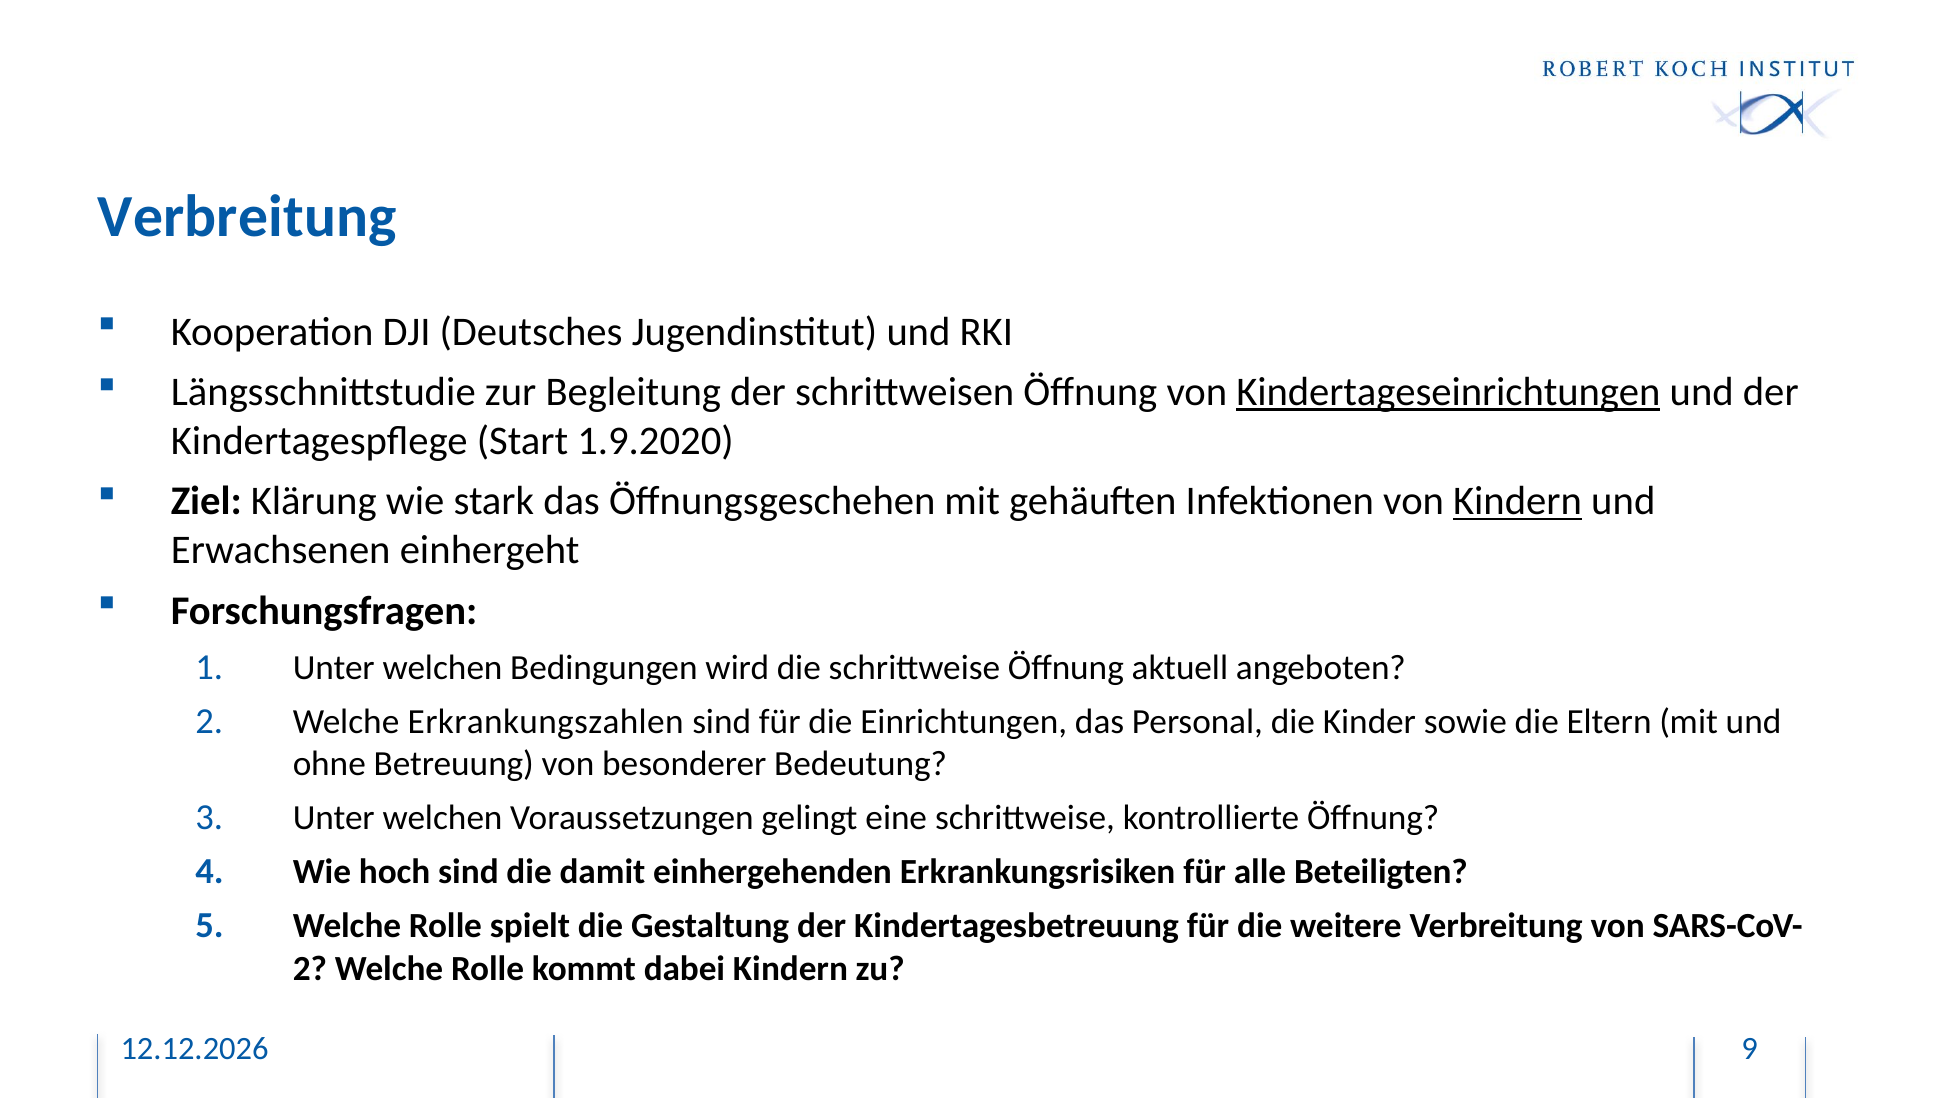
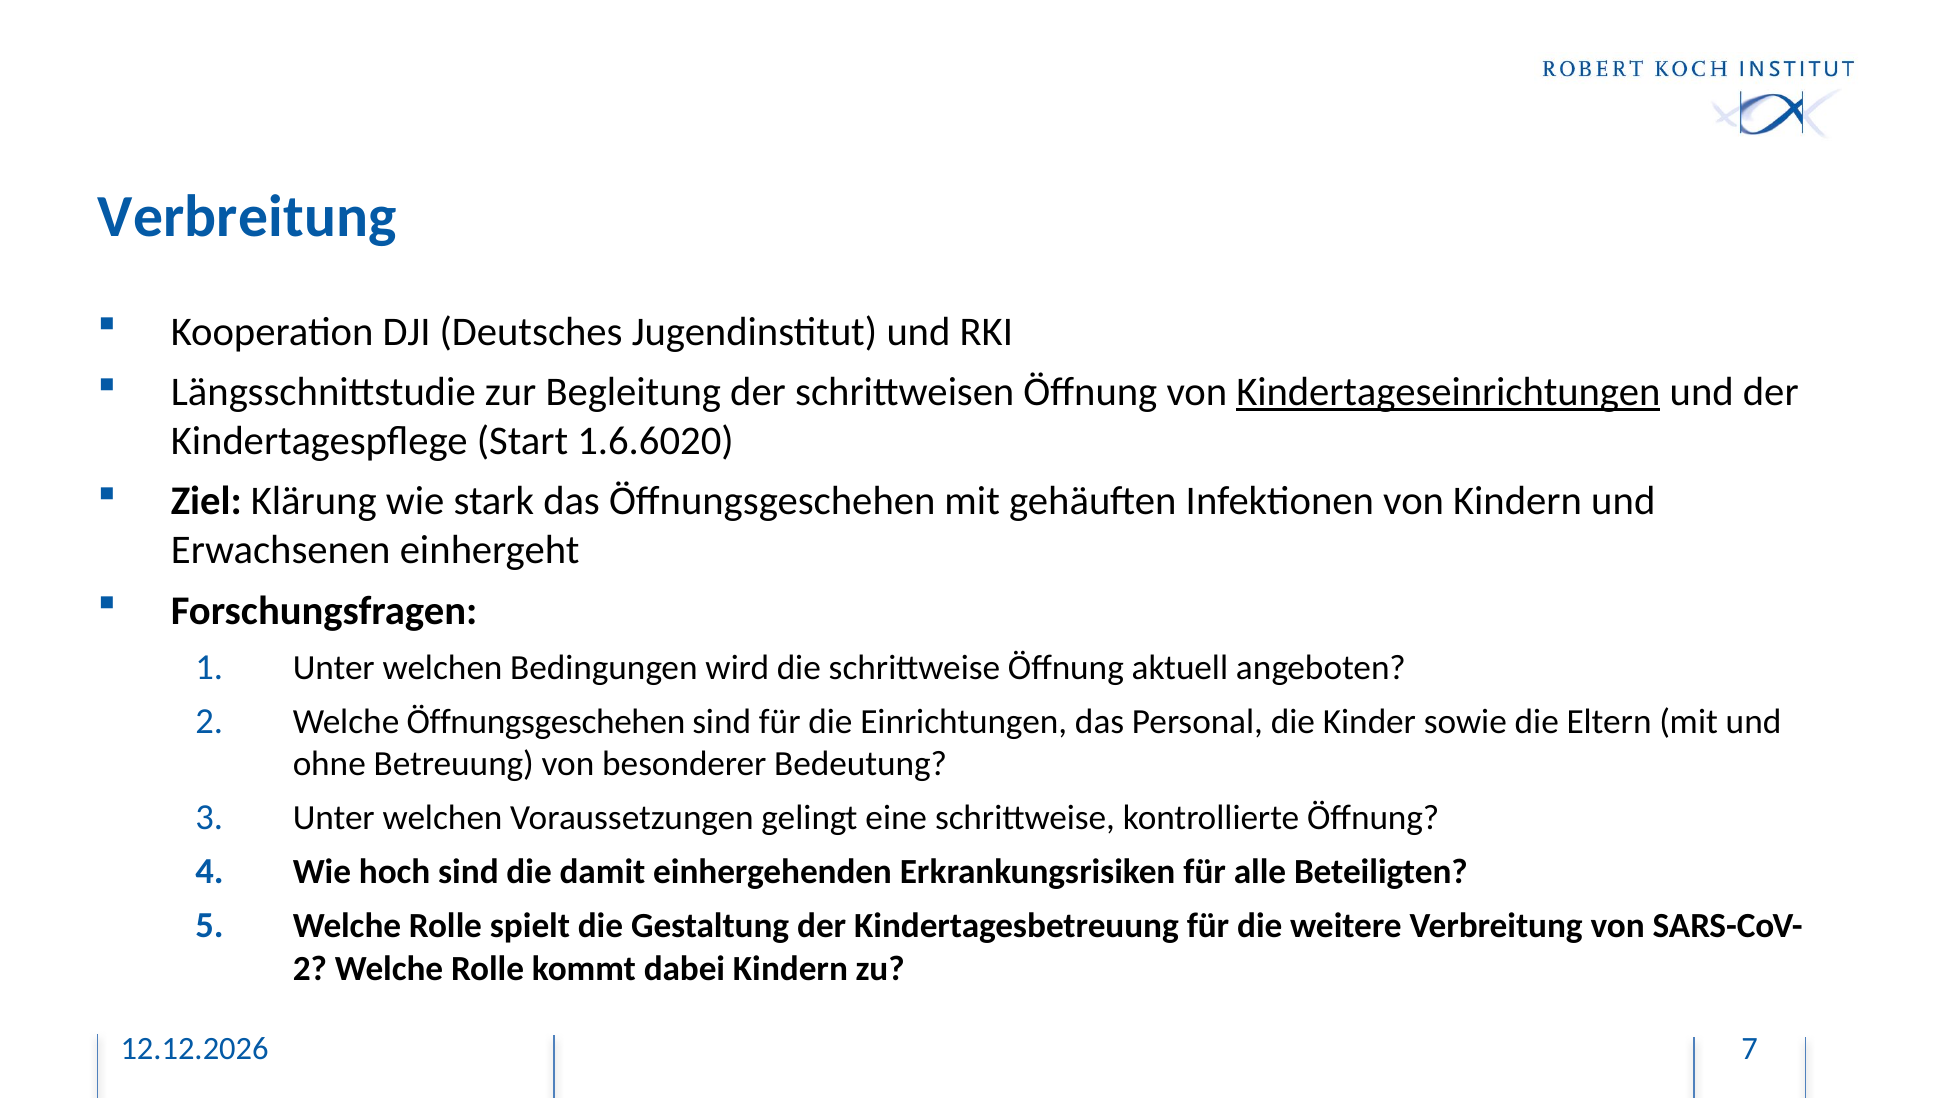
1.9.2020: 1.9.2020 -> 1.6.6020 (655, 441)
Kindern underline: present -> none (1517, 502)
Welche Erkrankungszahlen: Erkrankungszahlen -> Öffnungsgeschehen (546, 722)
9: 9 -> 7 (1750, 1049)
